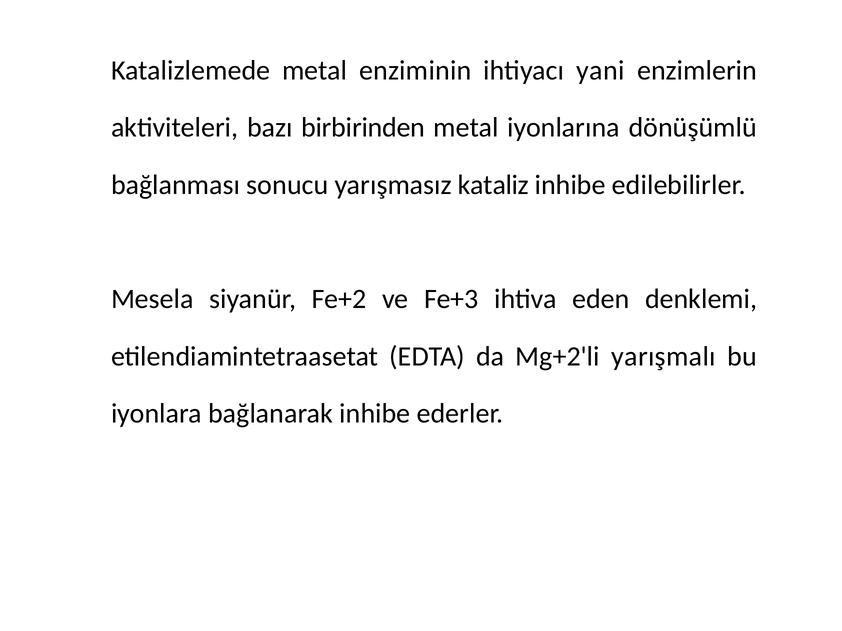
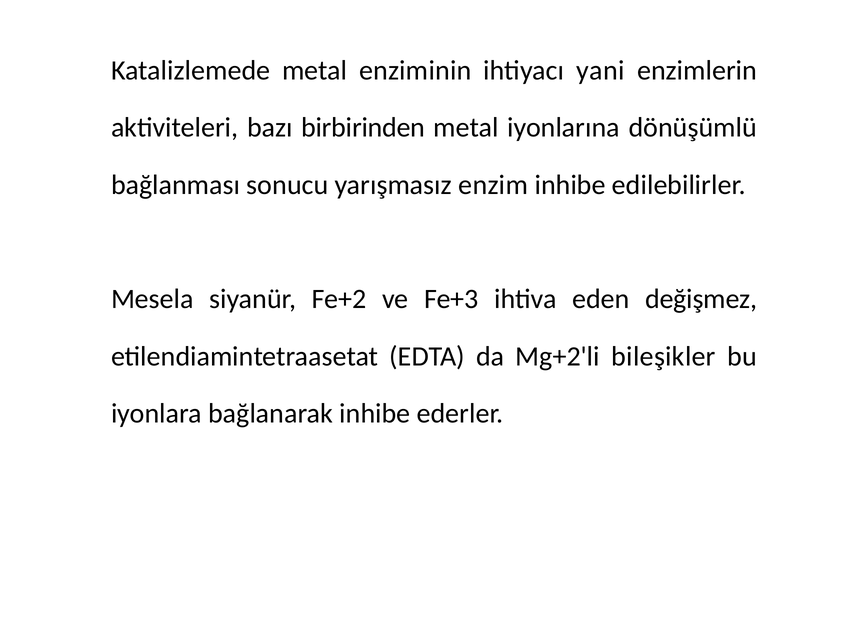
kataliz: kataliz -> enzim (493, 185)
denklemi: denklemi -> değişmez (701, 299)
yarışmalı: yarışmalı -> bileşikler (664, 357)
